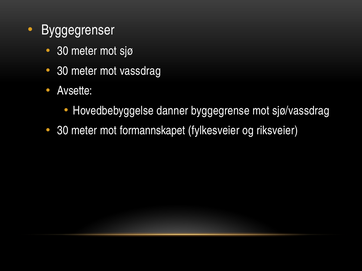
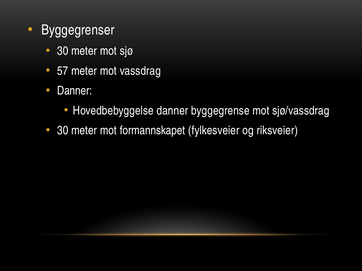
30: 30 -> 57 (63, 71)
Avsette: Avsette -> Danner (75, 91)
